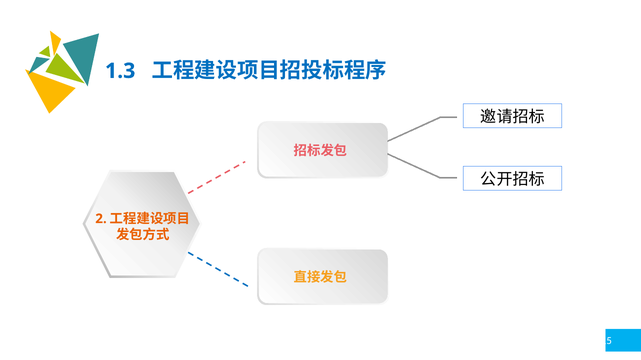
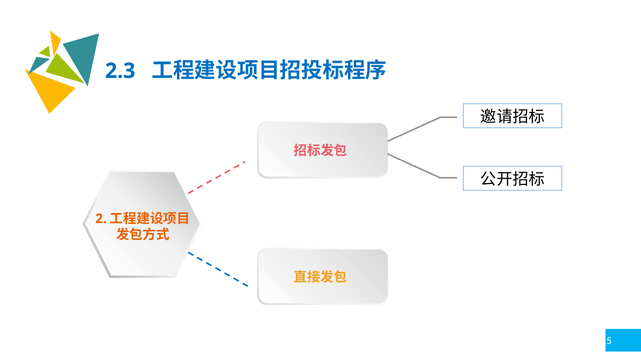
1.3: 1.3 -> 2.3 (120, 71)
